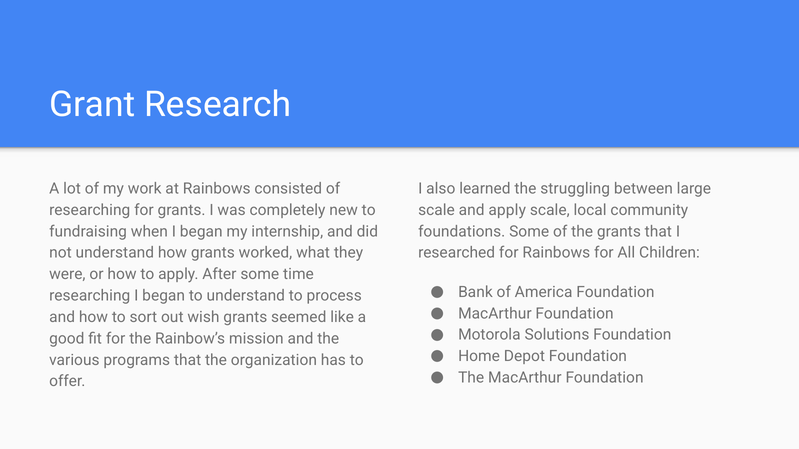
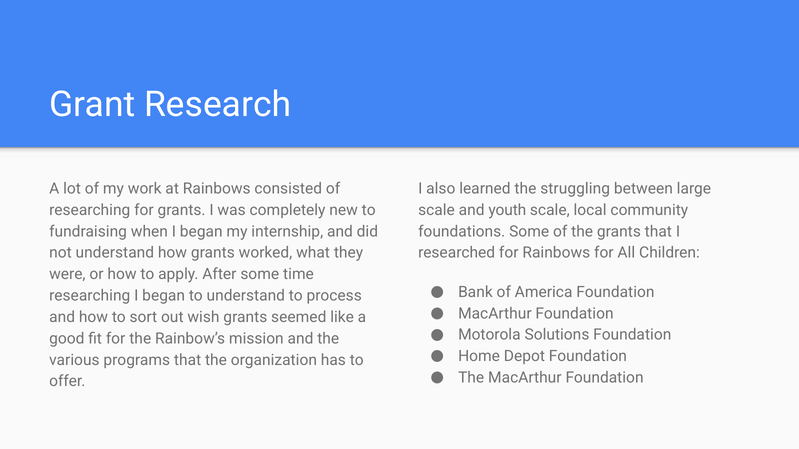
and apply: apply -> youth (507, 210)
